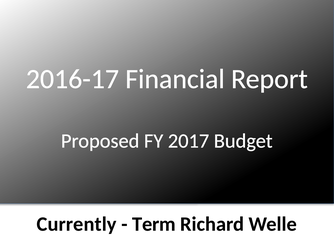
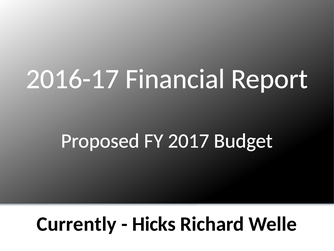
Term: Term -> Hicks (154, 224)
